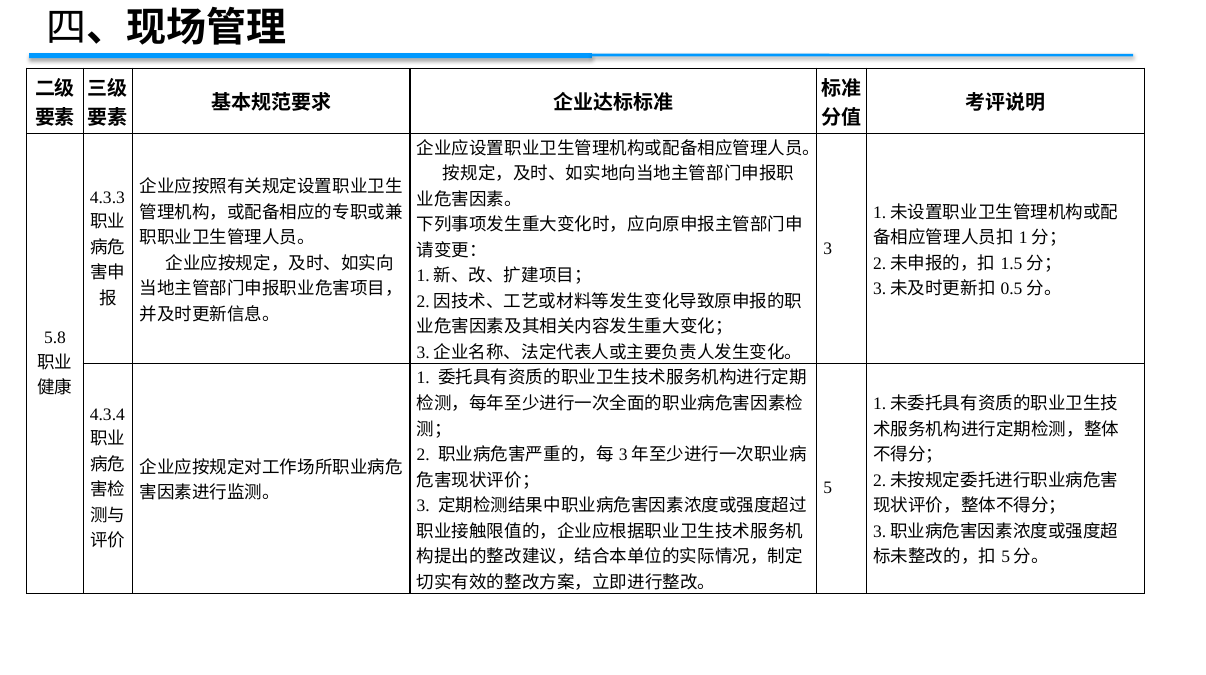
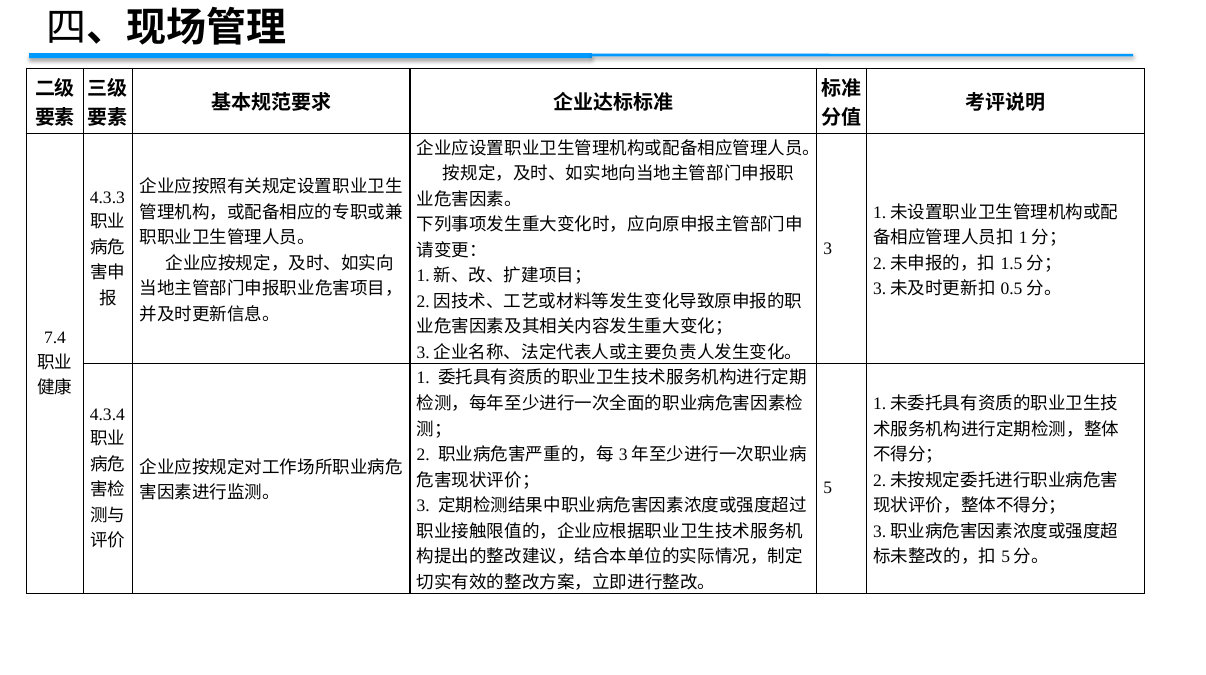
5.8: 5.8 -> 7.4 (55, 339)
